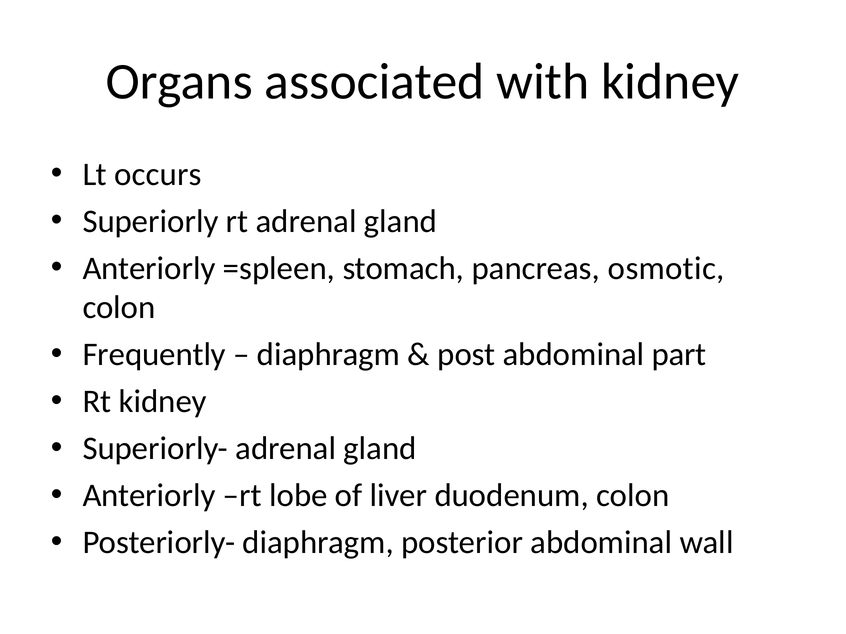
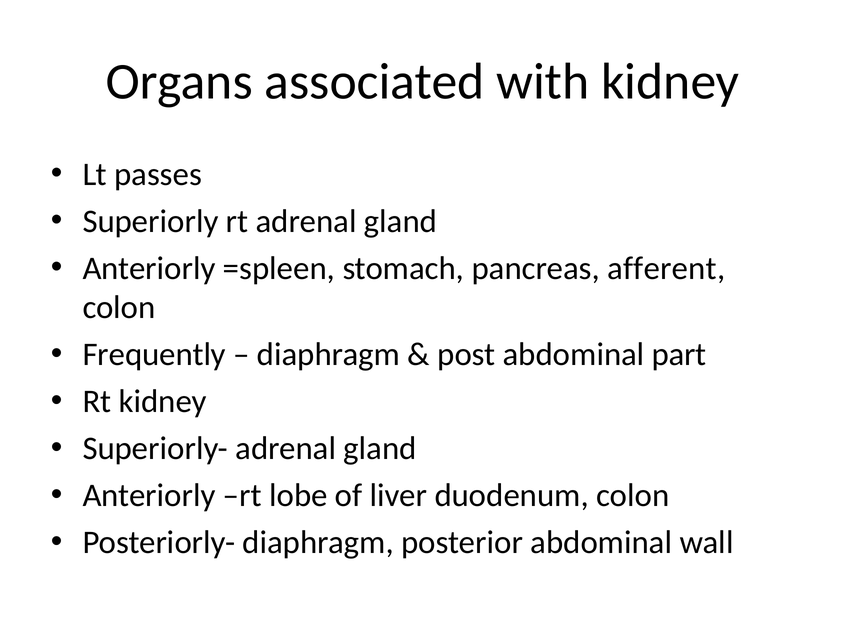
occurs: occurs -> passes (158, 174)
osmotic: osmotic -> afferent (666, 268)
